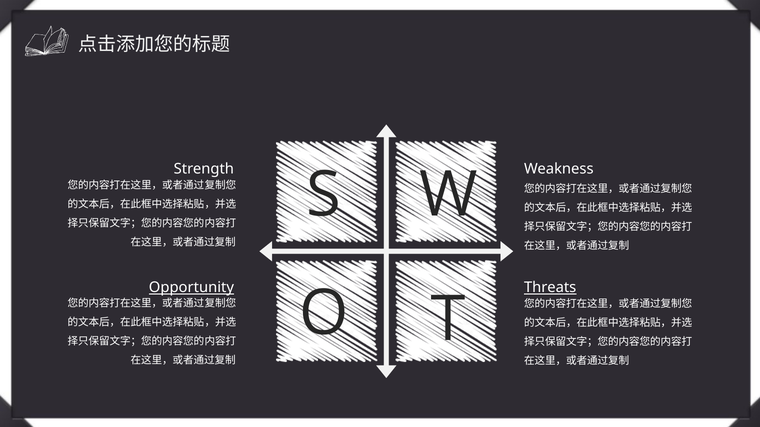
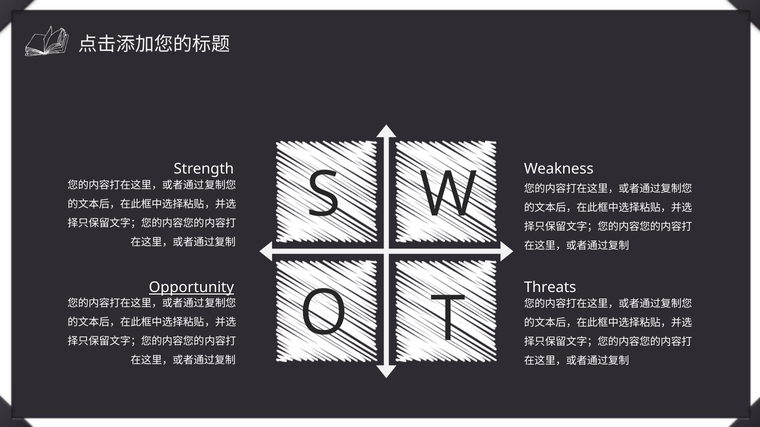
Threats underline: present -> none (550, 288)
